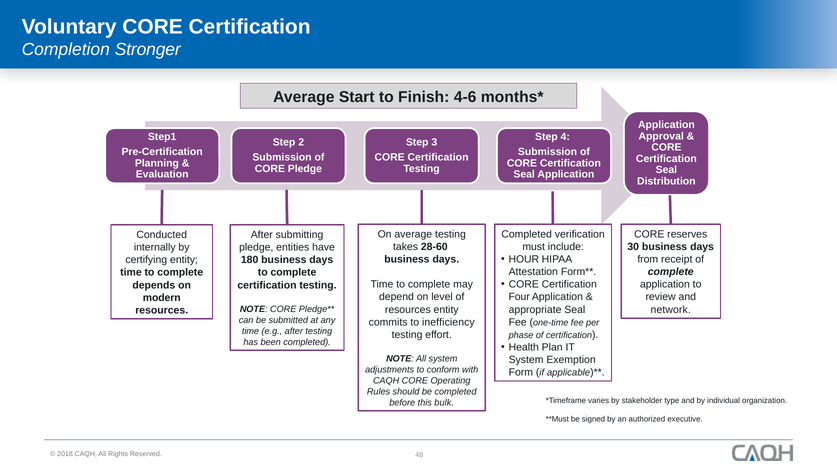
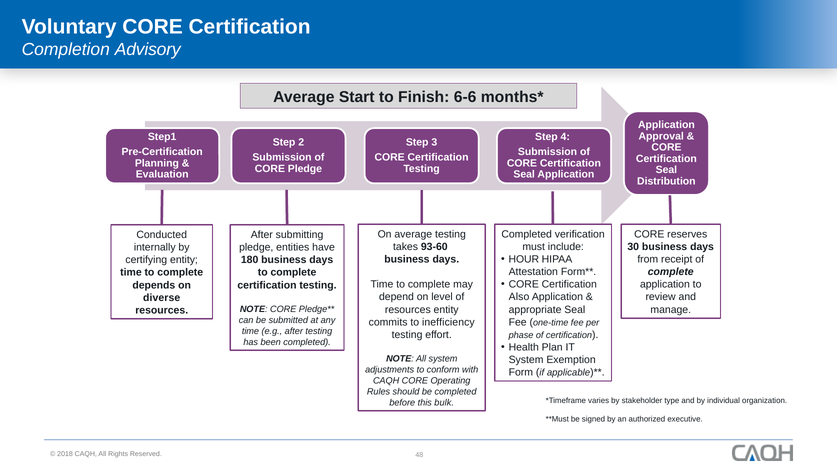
Stronger: Stronger -> Advisory (148, 49)
4-6: 4-6 -> 6-6 (465, 97)
28-60: 28-60 -> 93-60 (434, 247)
Four: Four -> Also (519, 297)
modern: modern -> diverse (162, 297)
network: network -> manage (671, 309)
